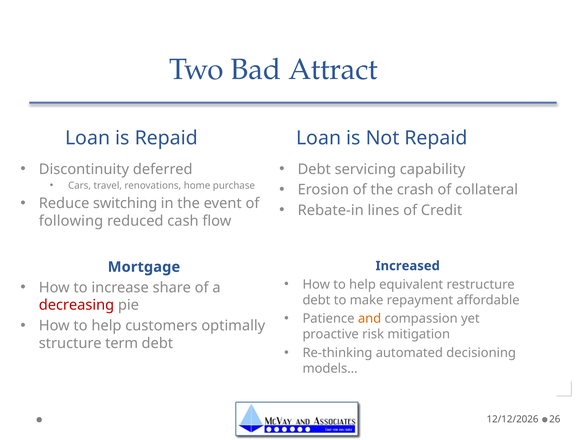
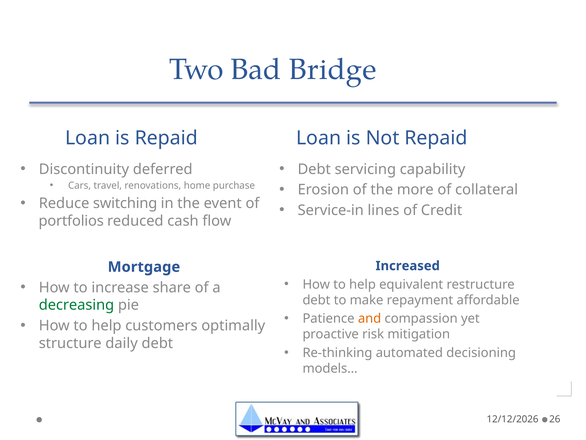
Attract: Attract -> Bridge (333, 69)
crash: crash -> more (415, 189)
Rebate-in: Rebate-in -> Service-in (331, 210)
following: following -> portfolios (71, 221)
decreasing colour: red -> green (76, 305)
term: term -> daily (122, 343)
